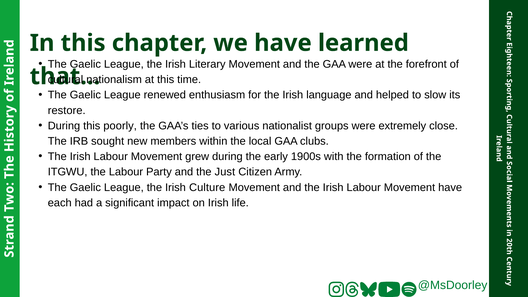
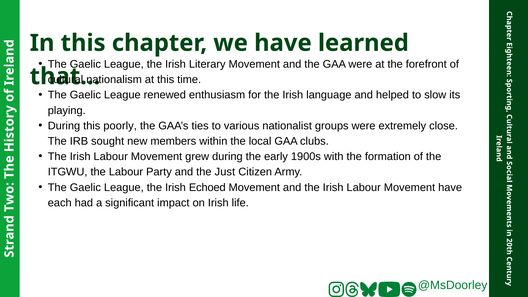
restore: restore -> playing (67, 110)
Culture: Culture -> Echoed (207, 187)
